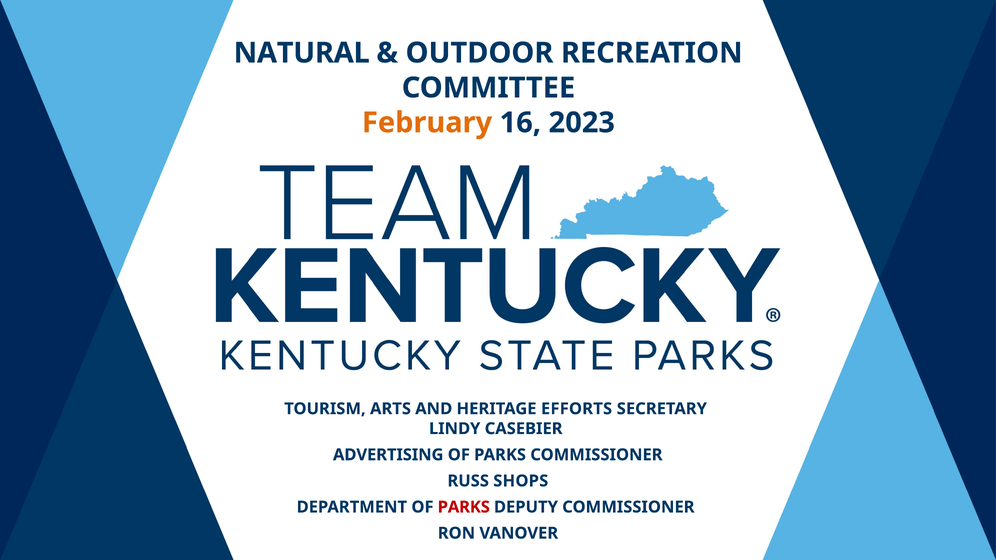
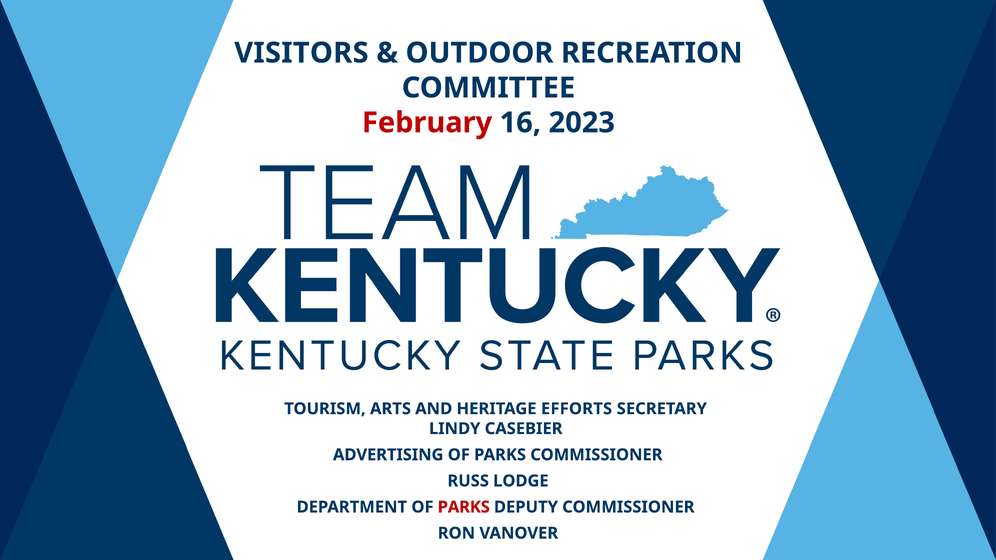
NATURAL: NATURAL -> VISITORS (301, 53)
February colour: orange -> red (427, 123)
SHOPS: SHOPS -> LODGE (521, 481)
